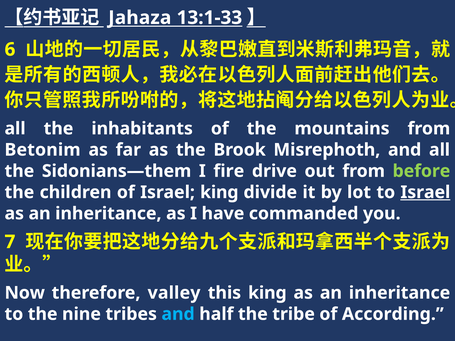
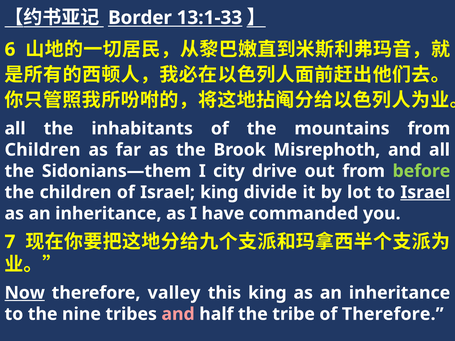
Jahaza: Jahaza -> Border (140, 18)
Betonim: Betonim -> Children (43, 150)
fire: fire -> city (229, 171)
Now underline: none -> present (25, 293)
and colour: light blue -> pink (178, 314)
of According: According -> Therefore (393, 314)
